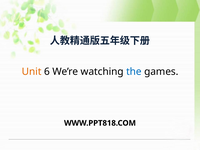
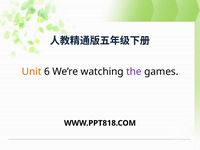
the colour: blue -> purple (134, 72)
